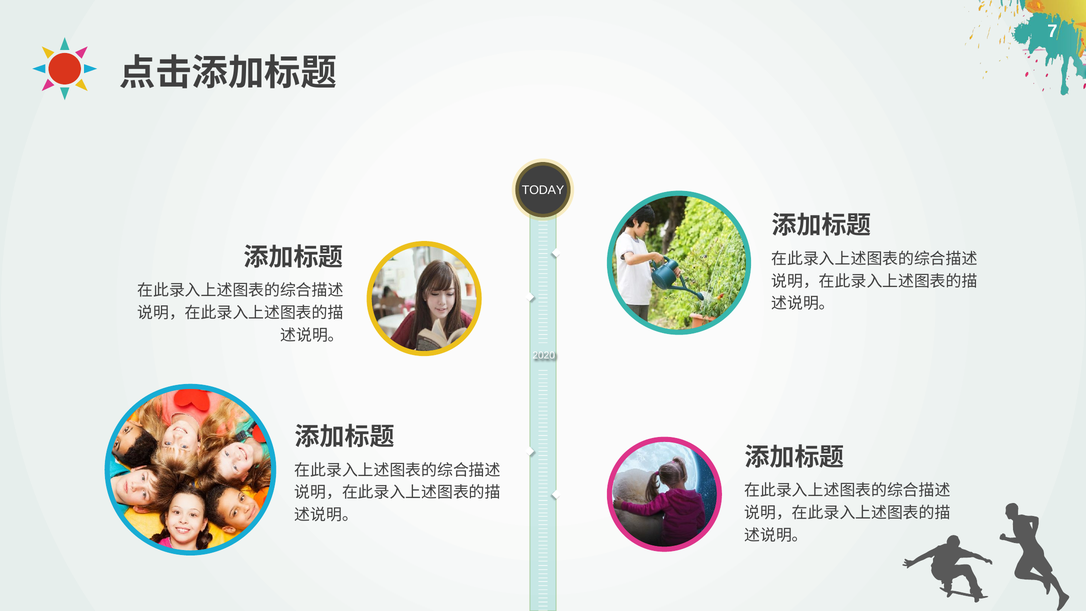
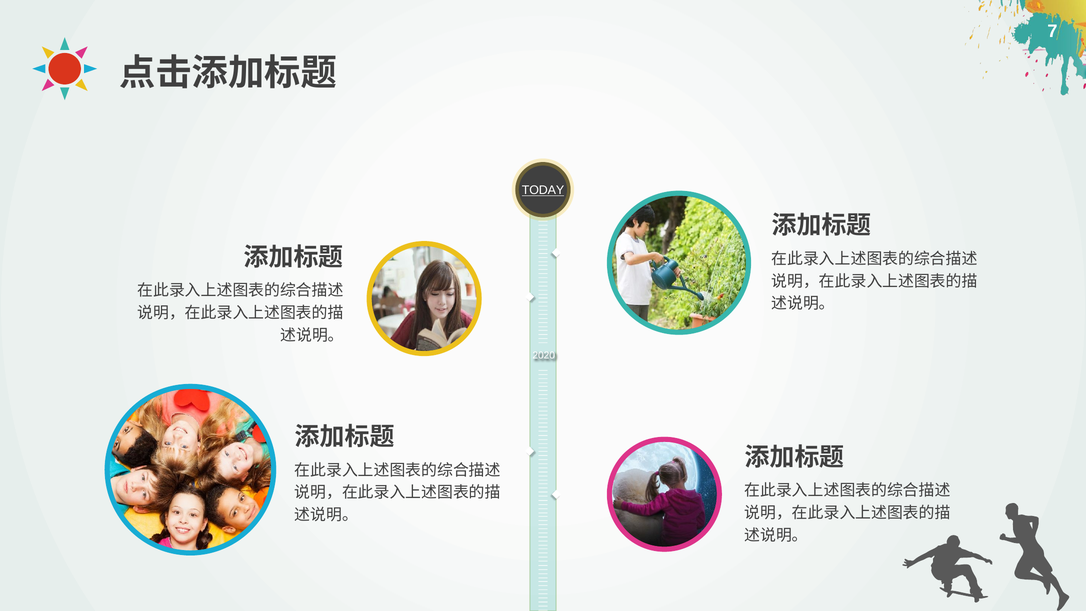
TODAY underline: none -> present (543, 190)
